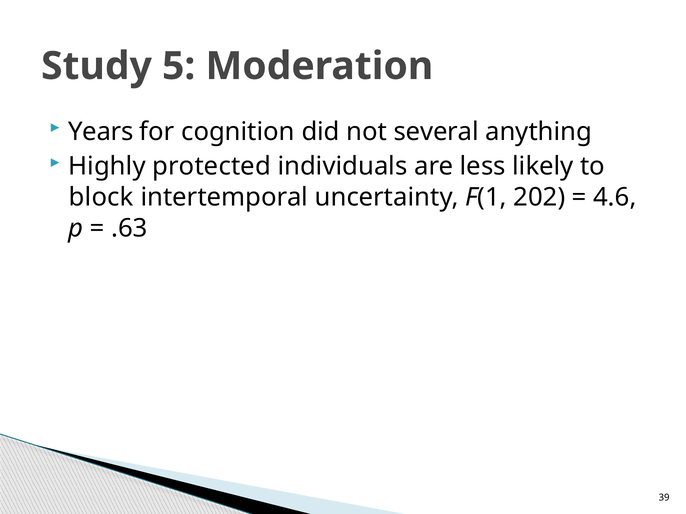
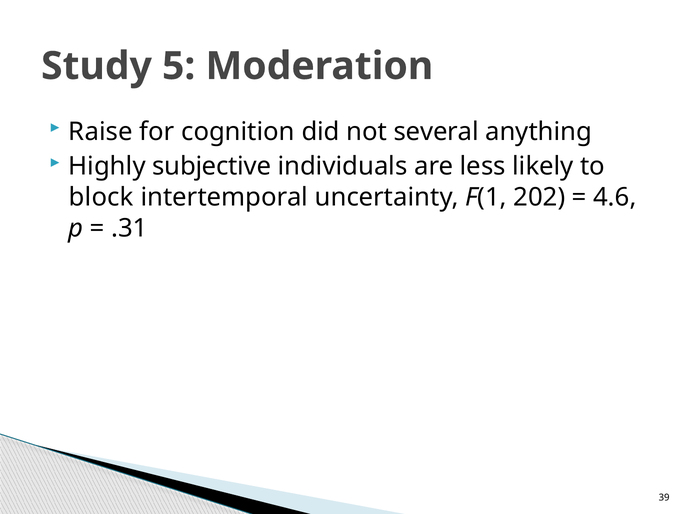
Years: Years -> Raise (101, 132)
protected: protected -> subjective (212, 166)
.63: .63 -> .31 (130, 228)
